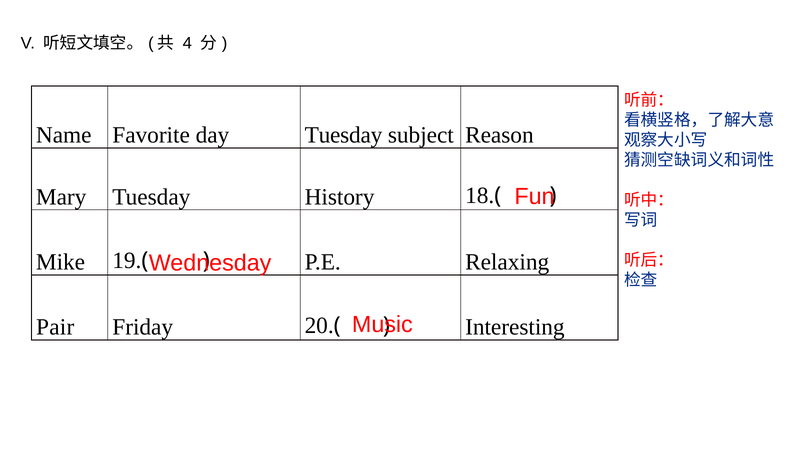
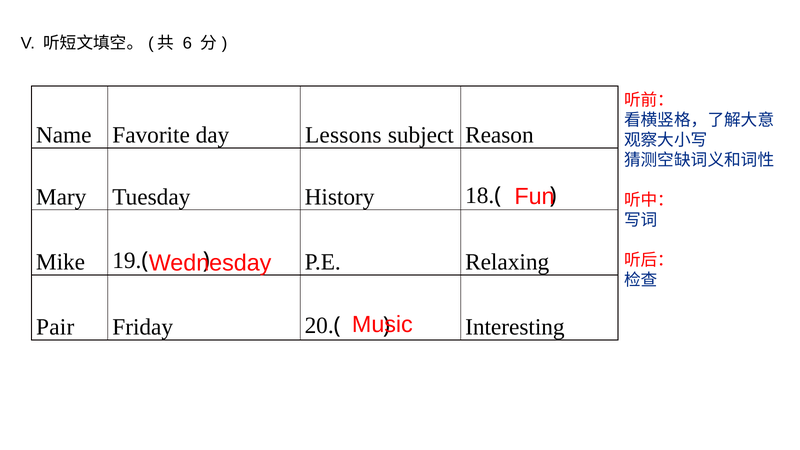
4: 4 -> 6 (187, 43)
day Tuesday: Tuesday -> Lessons (343, 135)
